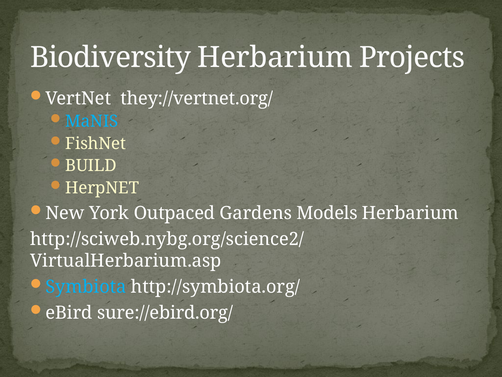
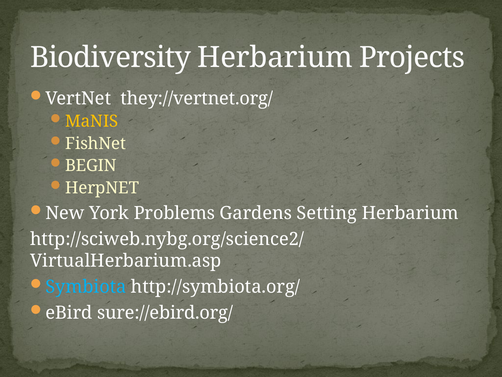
MaNIS colour: light blue -> yellow (92, 121)
BUILD: BUILD -> BEGIN (91, 166)
Outpaced: Outpaced -> Problems (174, 213)
Models: Models -> Setting (327, 213)
